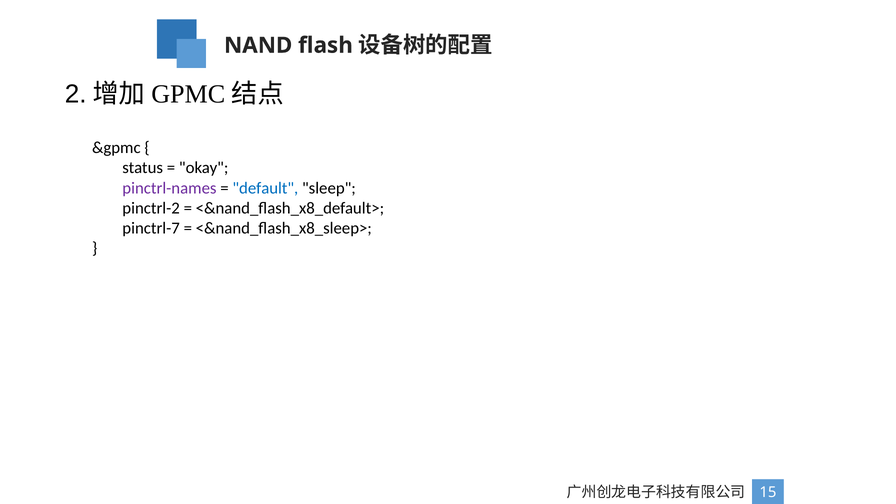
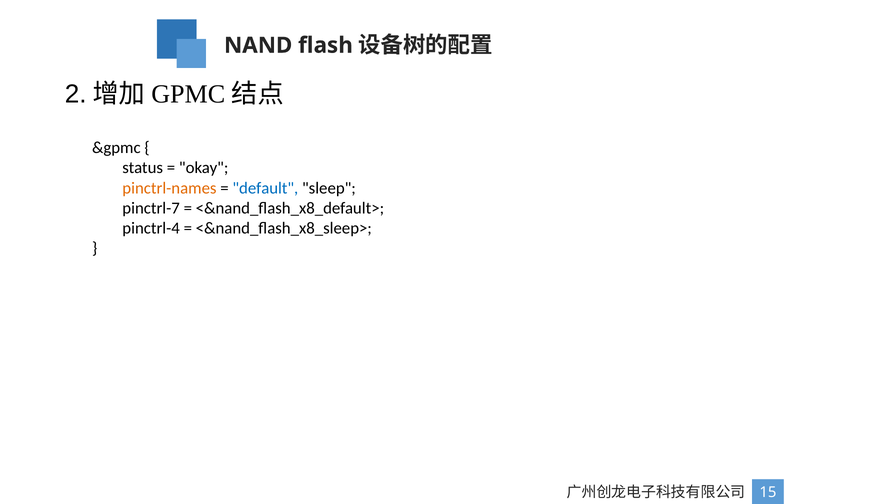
pinctrl-names colour: purple -> orange (169, 188)
pinctrl-2: pinctrl-2 -> pinctrl-7 (151, 208)
pinctrl-7: pinctrl-7 -> pinctrl-4 (151, 228)
